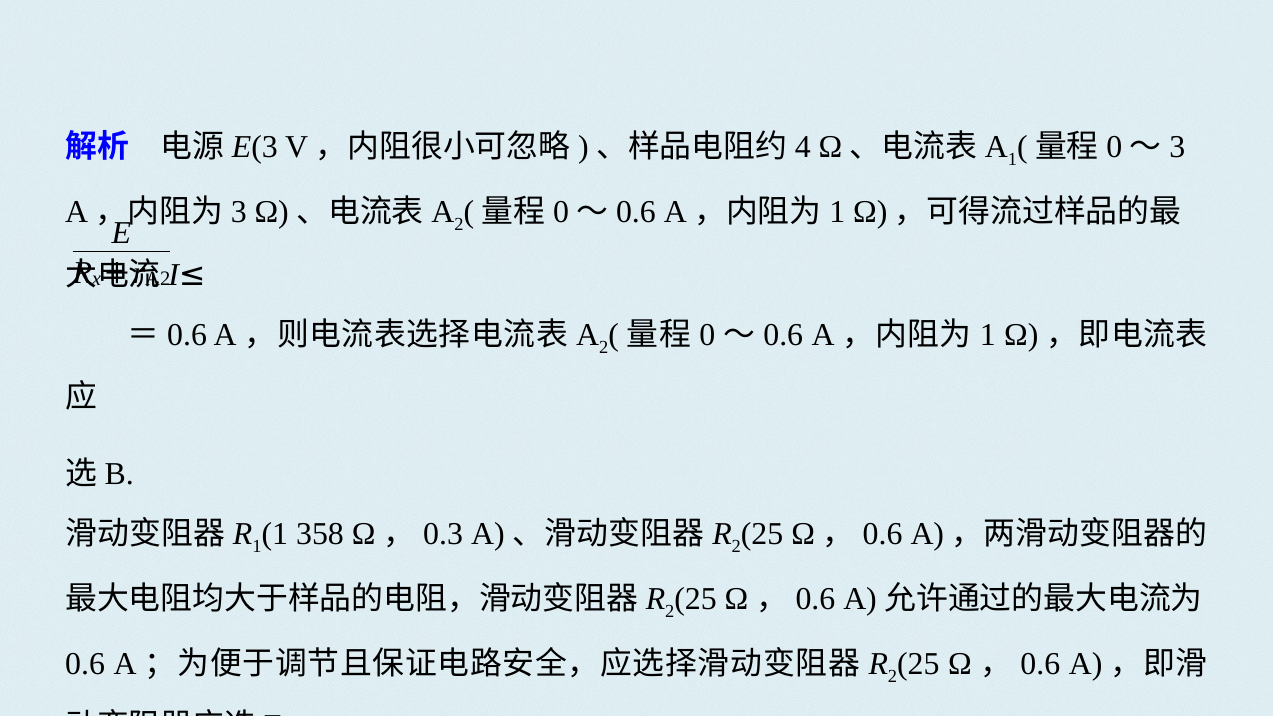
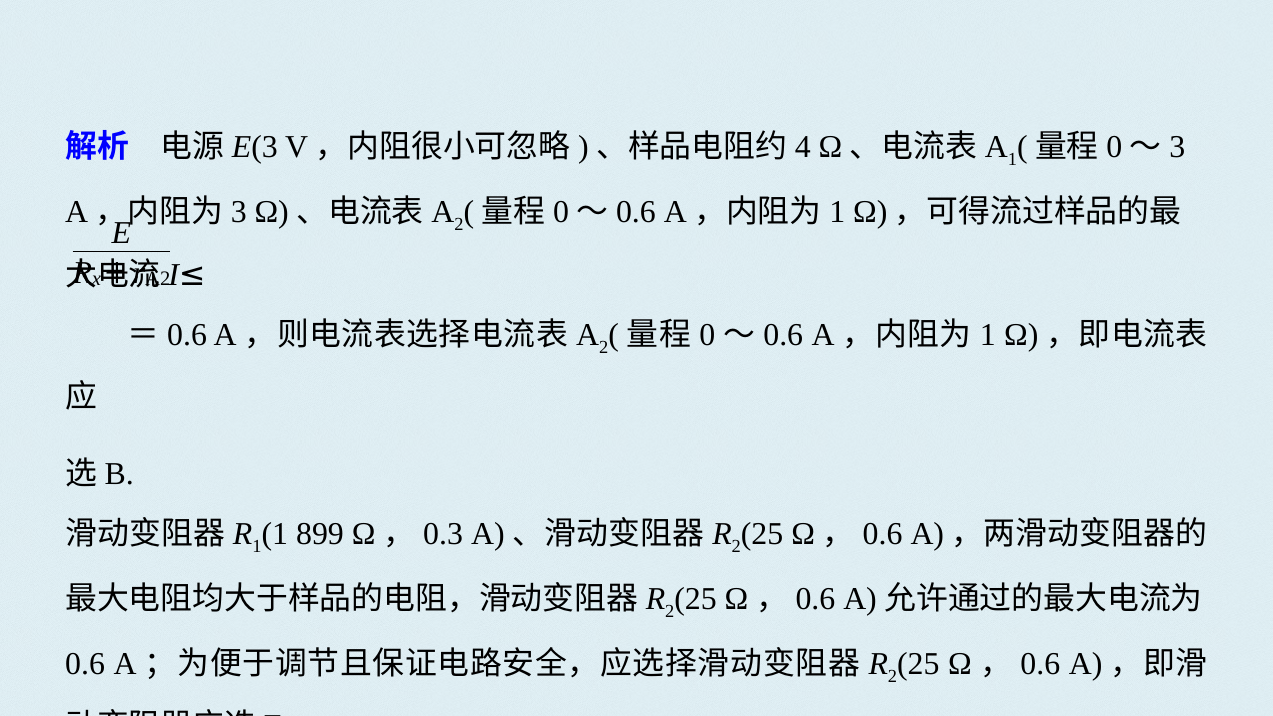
358: 358 -> 899 (320, 534)
